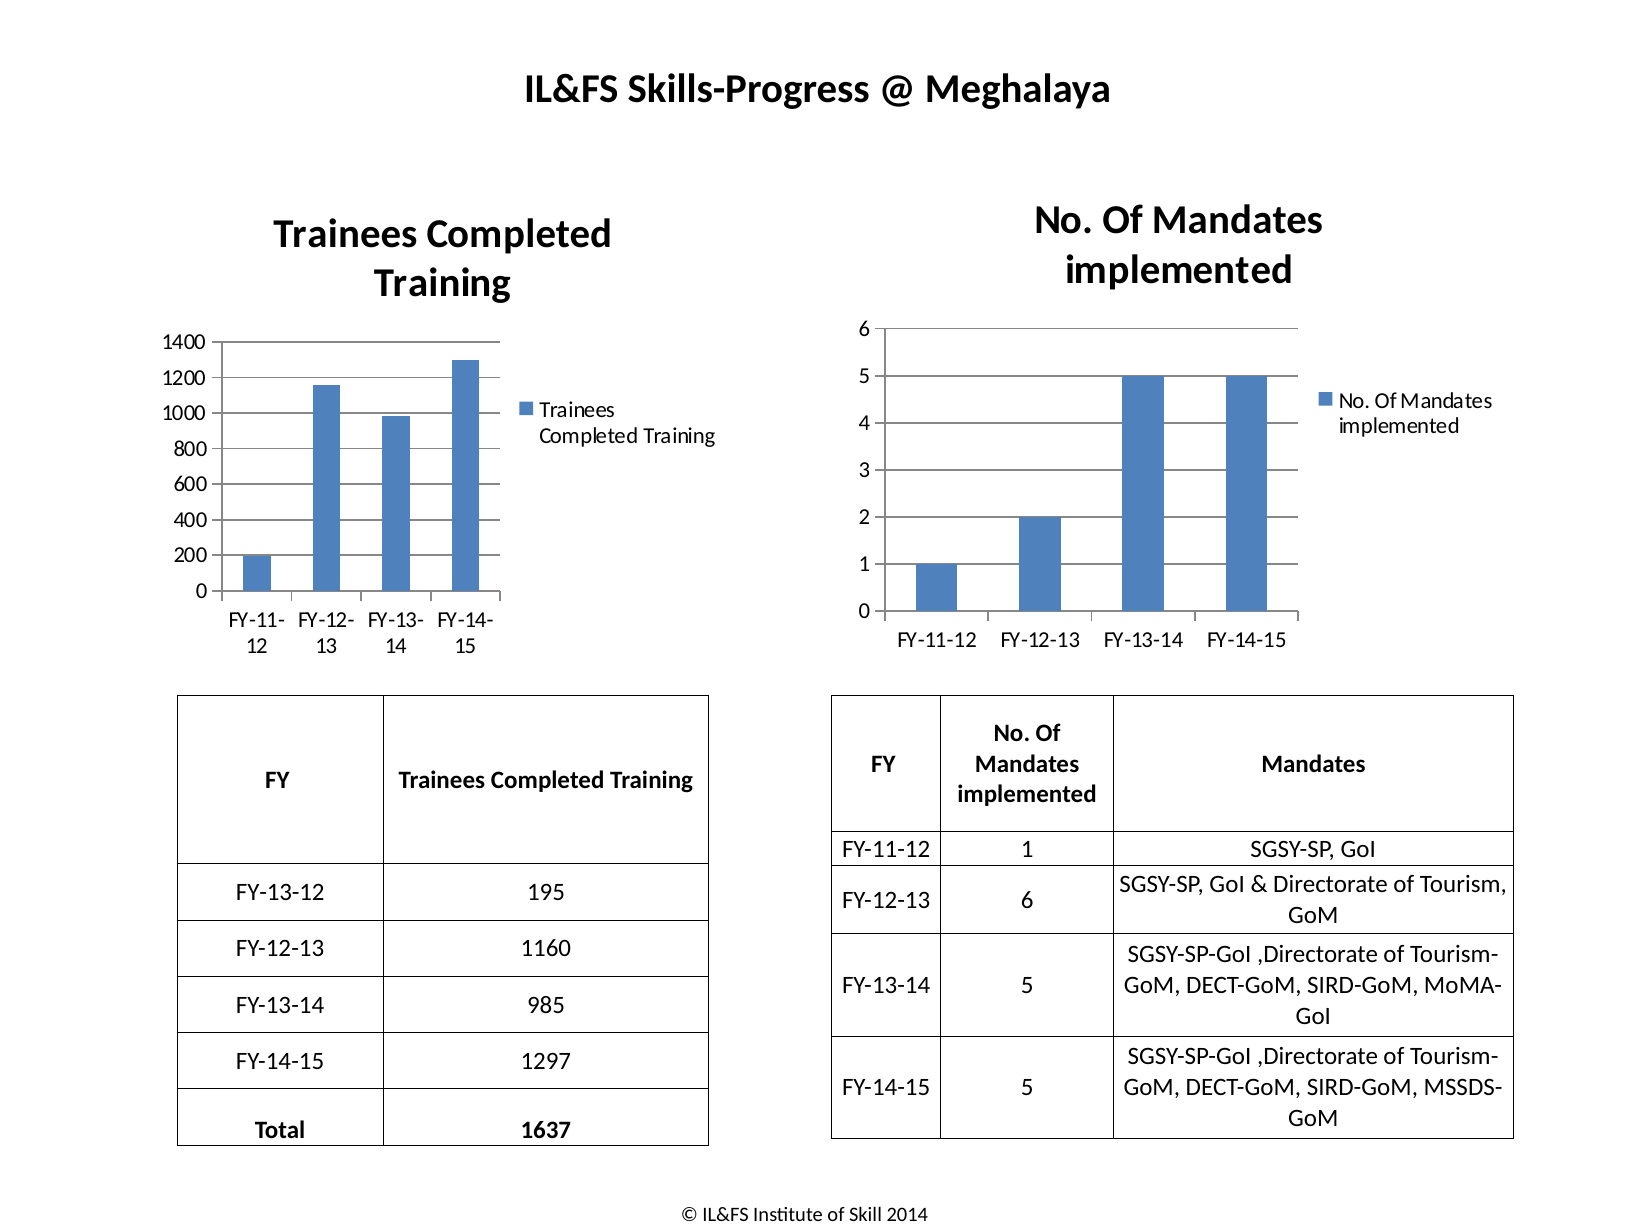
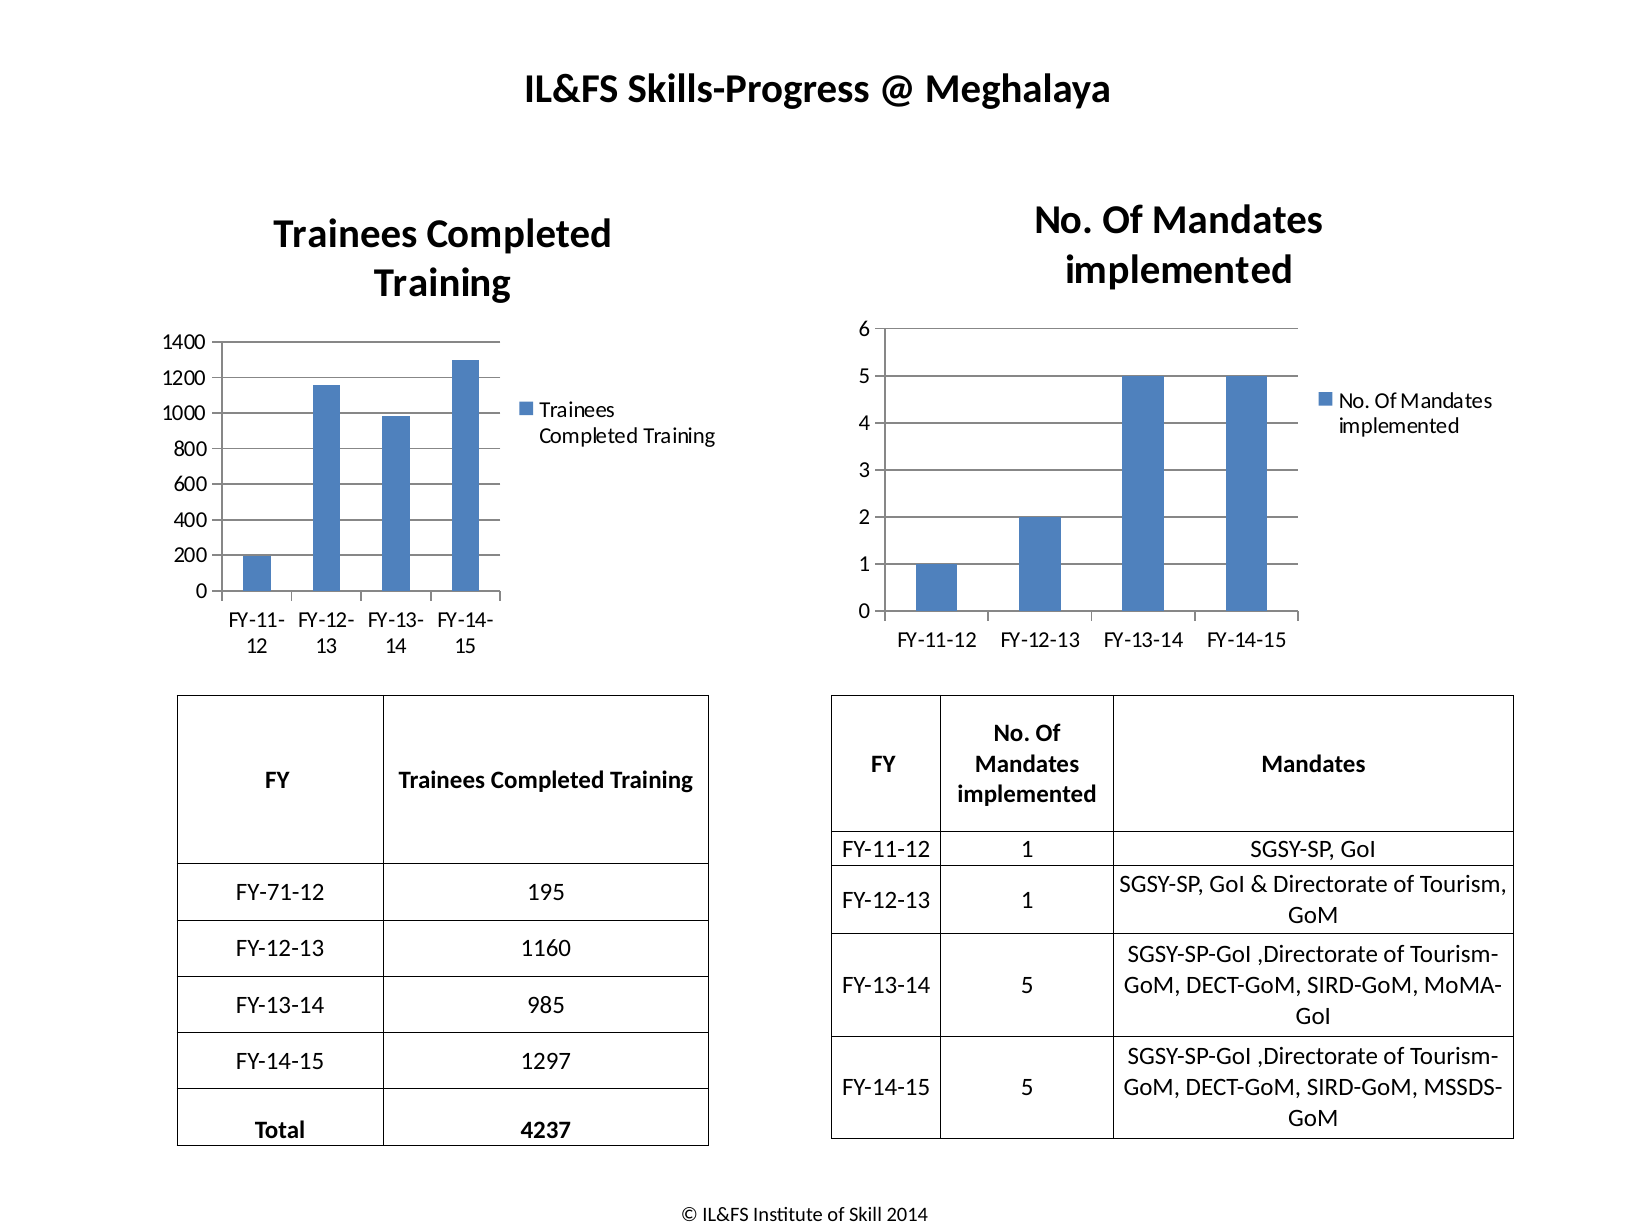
FY-13-12: FY-13-12 -> FY-71-12 (280, 892)
FY-12-13 6: 6 -> 1 (1027, 900)
1637: 1637 -> 4237 (546, 1130)
